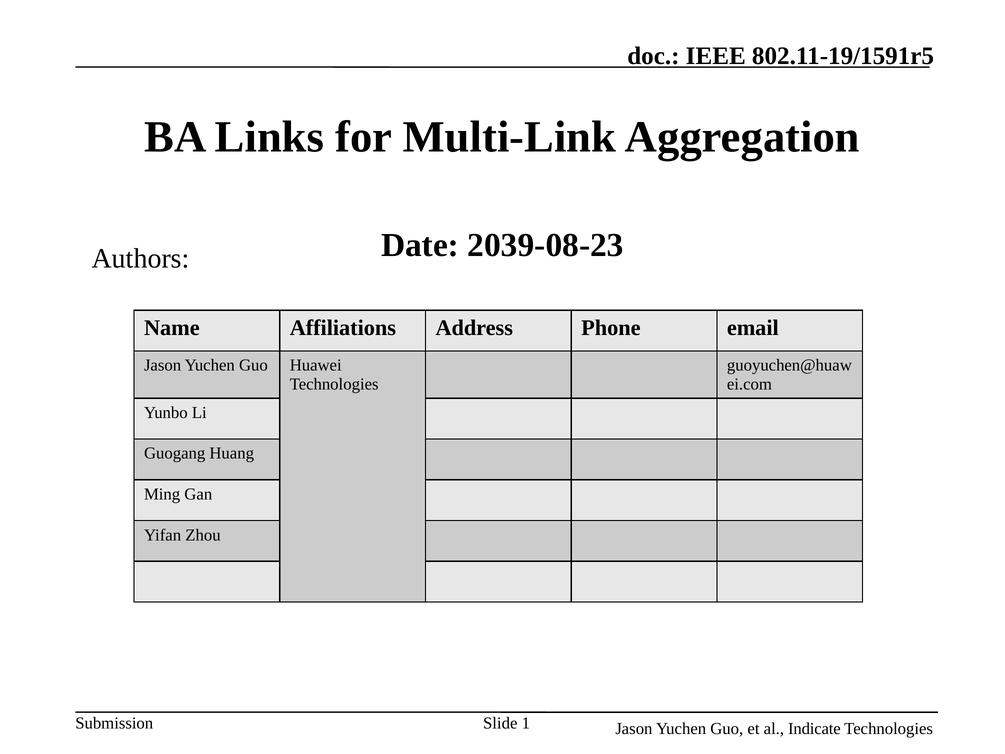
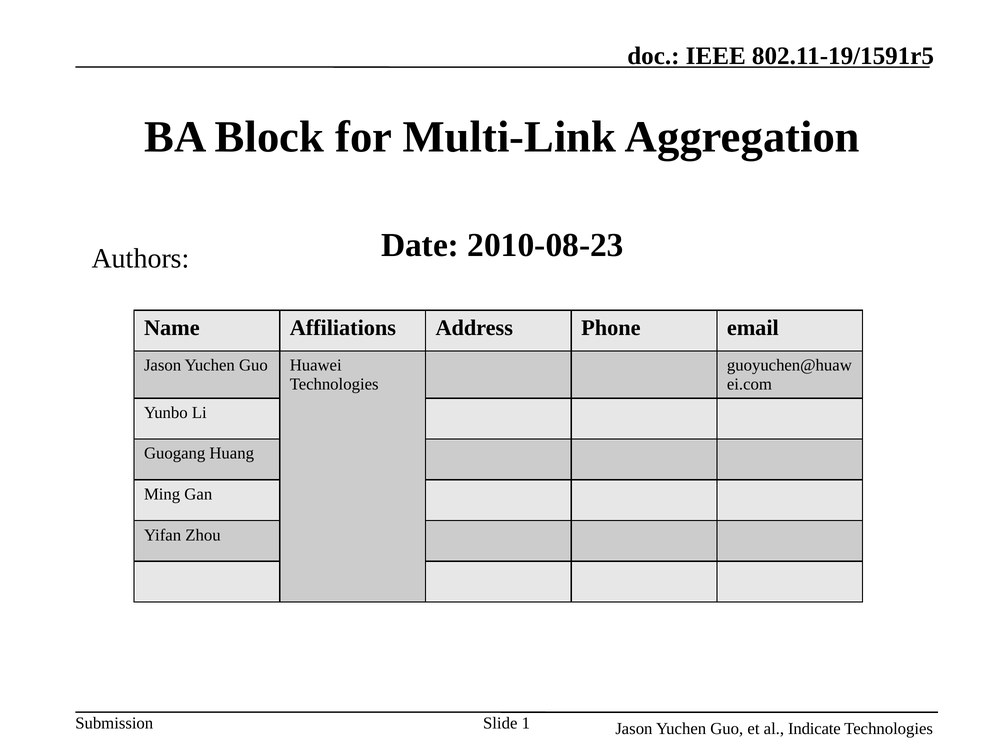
Links: Links -> Block (269, 137)
2039-08-23: 2039-08-23 -> 2010-08-23 (546, 245)
